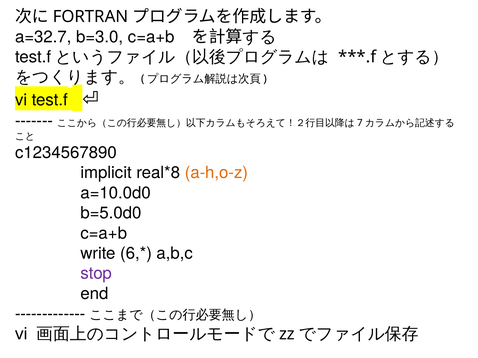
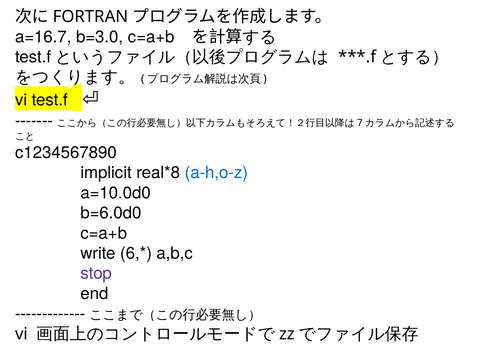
a=32.7: a=32.7 -> a=16.7 (43, 37)
a-h,o-z colour: orange -> blue (217, 173)
b=5.0d0: b=5.0d0 -> b=6.0d0 (111, 213)
